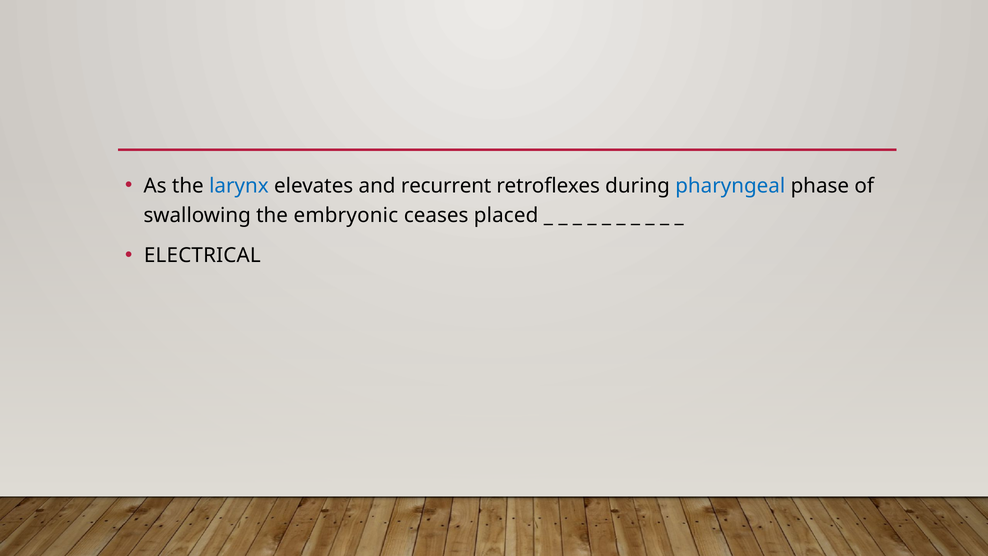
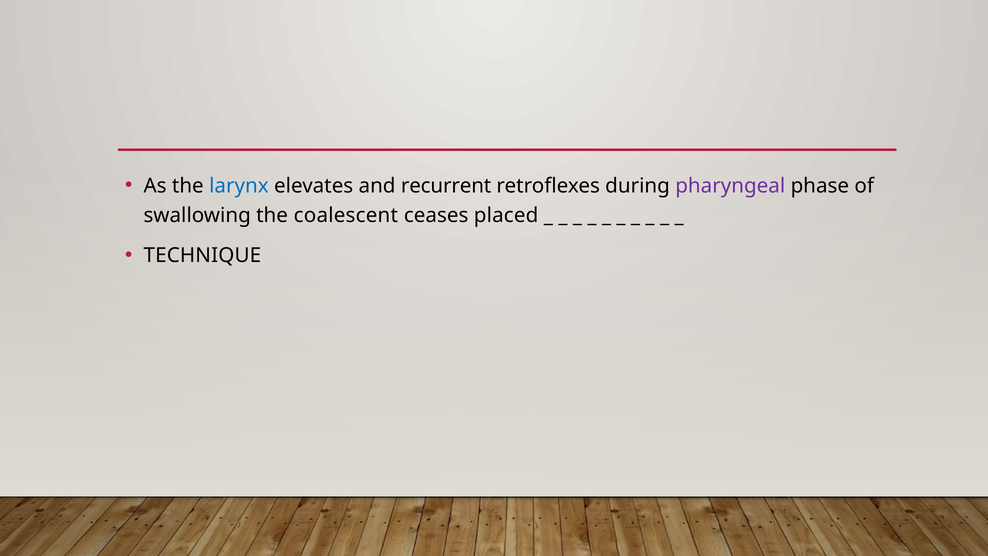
pharyngeal colour: blue -> purple (730, 186)
embryonic: embryonic -> coalescent (346, 215)
ELECTRICAL: ELECTRICAL -> TECHNIQUE (202, 255)
